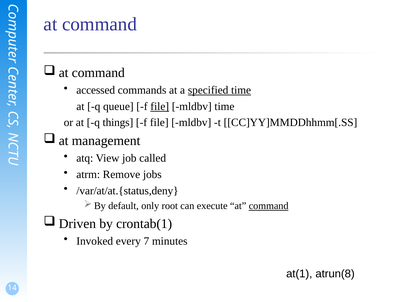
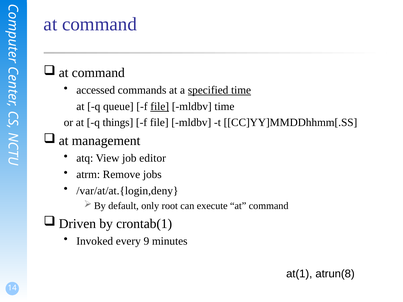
called: called -> editor (153, 158)
/var/at/at.{status,deny: /var/at/at.{status,deny -> /var/at/at.{login,deny (127, 191)
command underline: present -> none (269, 206)
7: 7 -> 9 (146, 241)
